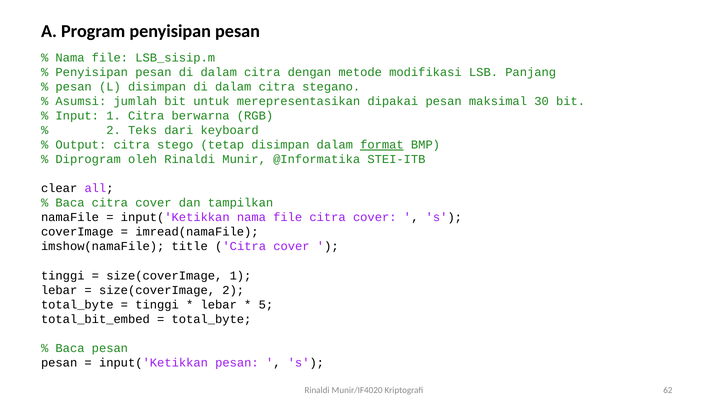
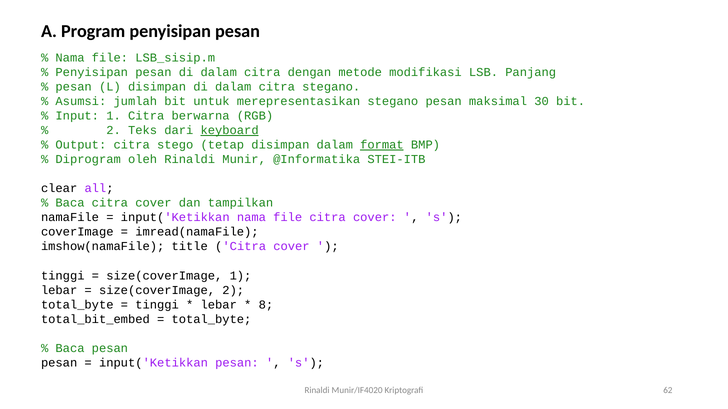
merepresentasikan dipakai: dipakai -> stegano (393, 101)
keyboard underline: none -> present (230, 130)
5: 5 -> 8 (266, 305)
